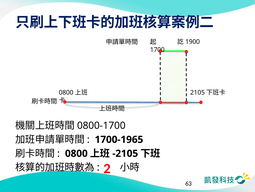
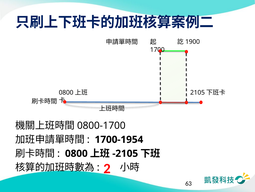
1700-1965: 1700-1965 -> 1700-1954 (119, 139)
